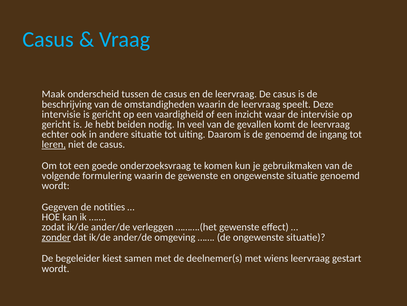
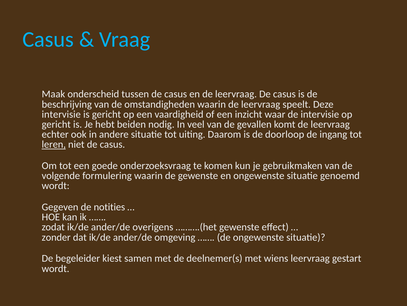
de genoemd: genoemd -> doorloop (285, 134)
verleggen: verleggen -> overigens (153, 227)
zonder underline: present -> none (56, 237)
